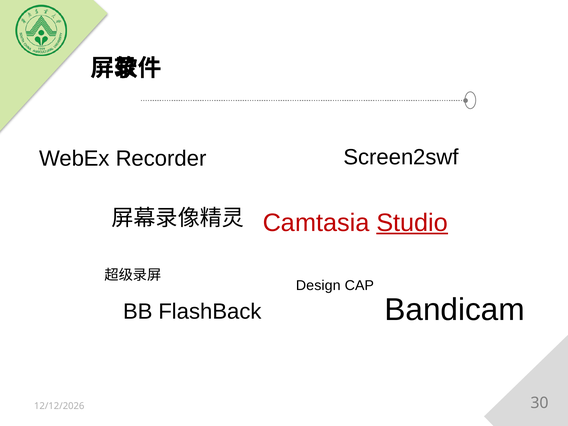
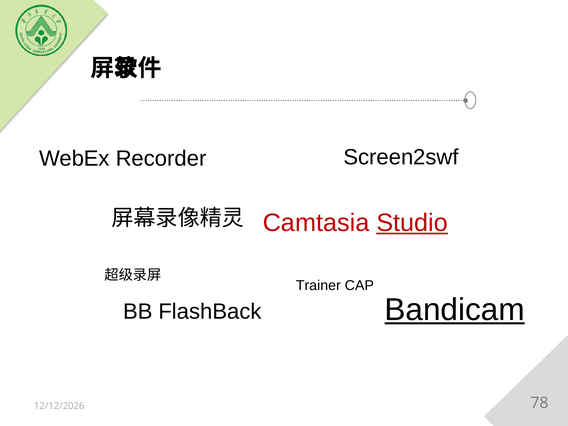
Design: Design -> Trainer (318, 286)
Bandicam underline: none -> present (455, 310)
30: 30 -> 78 (539, 403)
